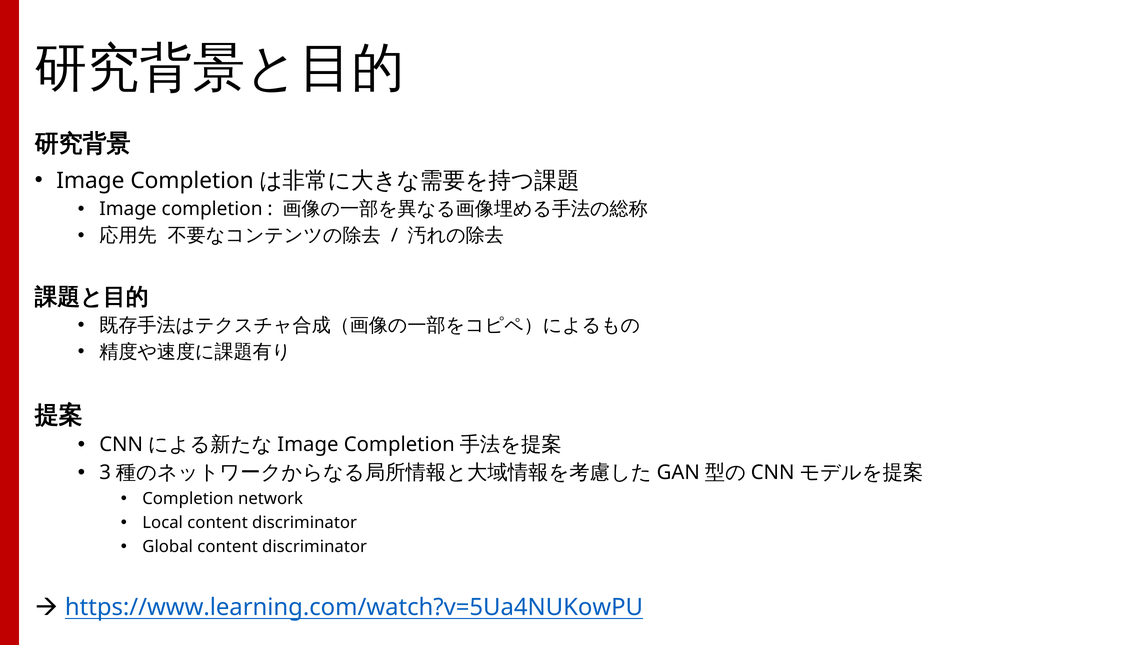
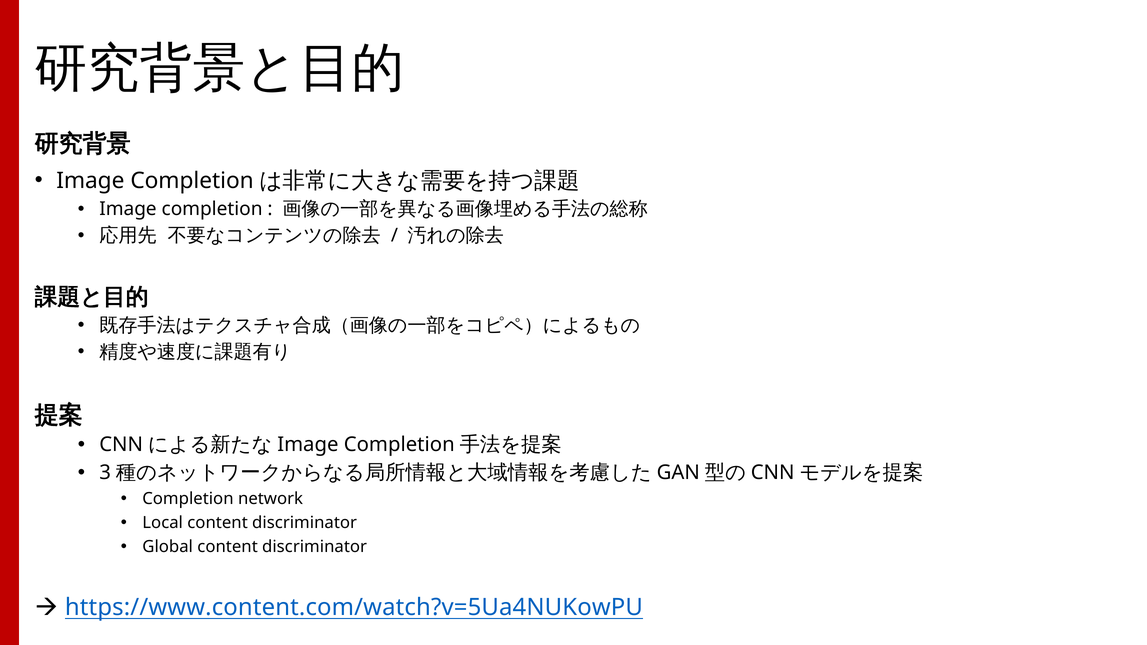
https://www.learning.com/watch?v=5Ua4NUKowPU: https://www.learning.com/watch?v=5Ua4NUKowPU -> https://www.content.com/watch?v=5Ua4NUKowPU (354, 608)
